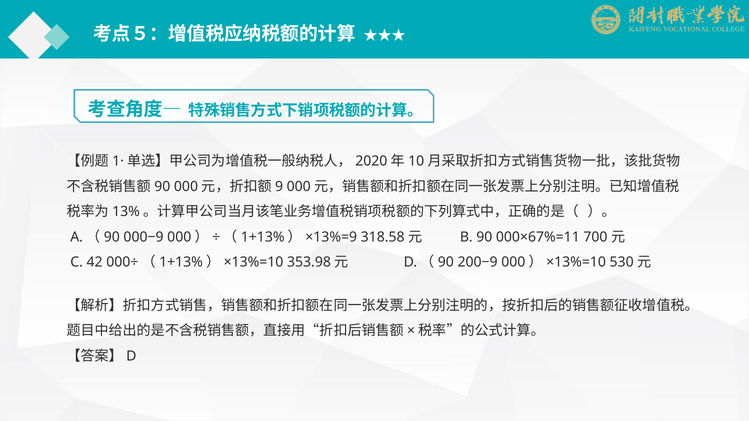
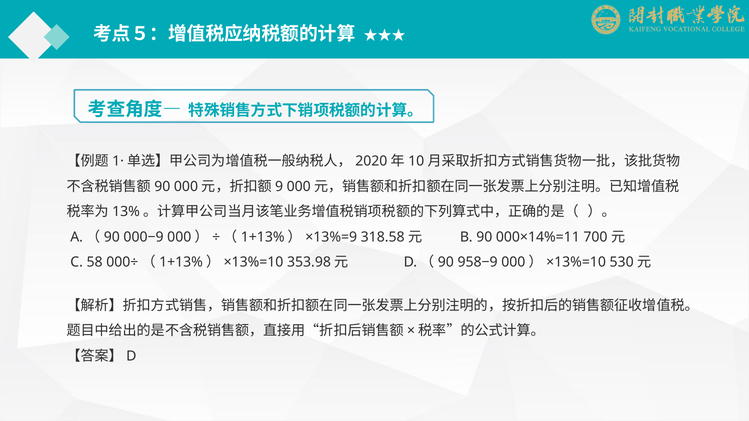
000×67%=11: 000×67%=11 -> 000×14%=11 (538, 237)
42: 42 -> 58 (95, 262)
200−9: 200−9 -> 958−9 (478, 262)
